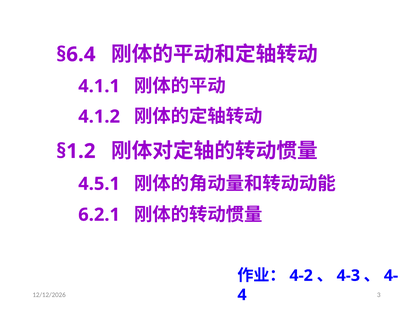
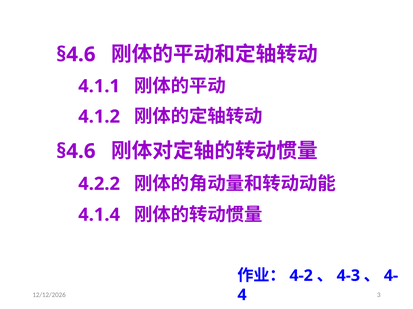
§6.4: §6.4 -> §4.6 (76, 55)
§1.2: §1.2 -> §4.6 (76, 152)
4.5.1: 4.5.1 -> 4.2.2 (99, 184)
6.2.1: 6.2.1 -> 4.1.4 (99, 215)
